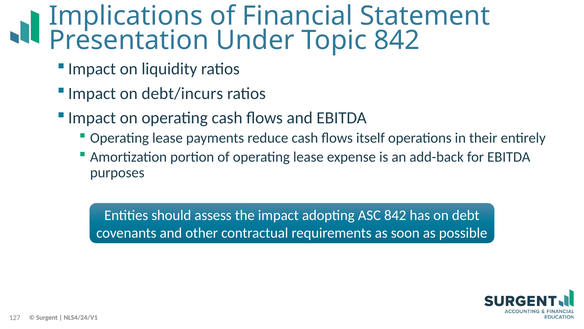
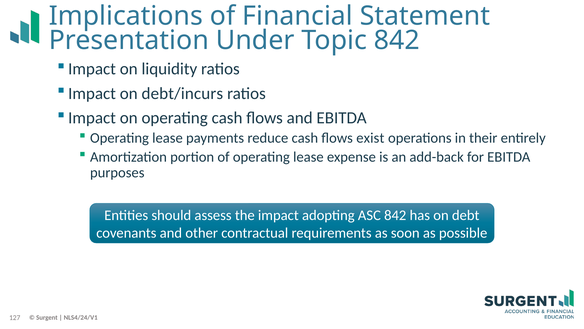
itself: itself -> exist (370, 138)
